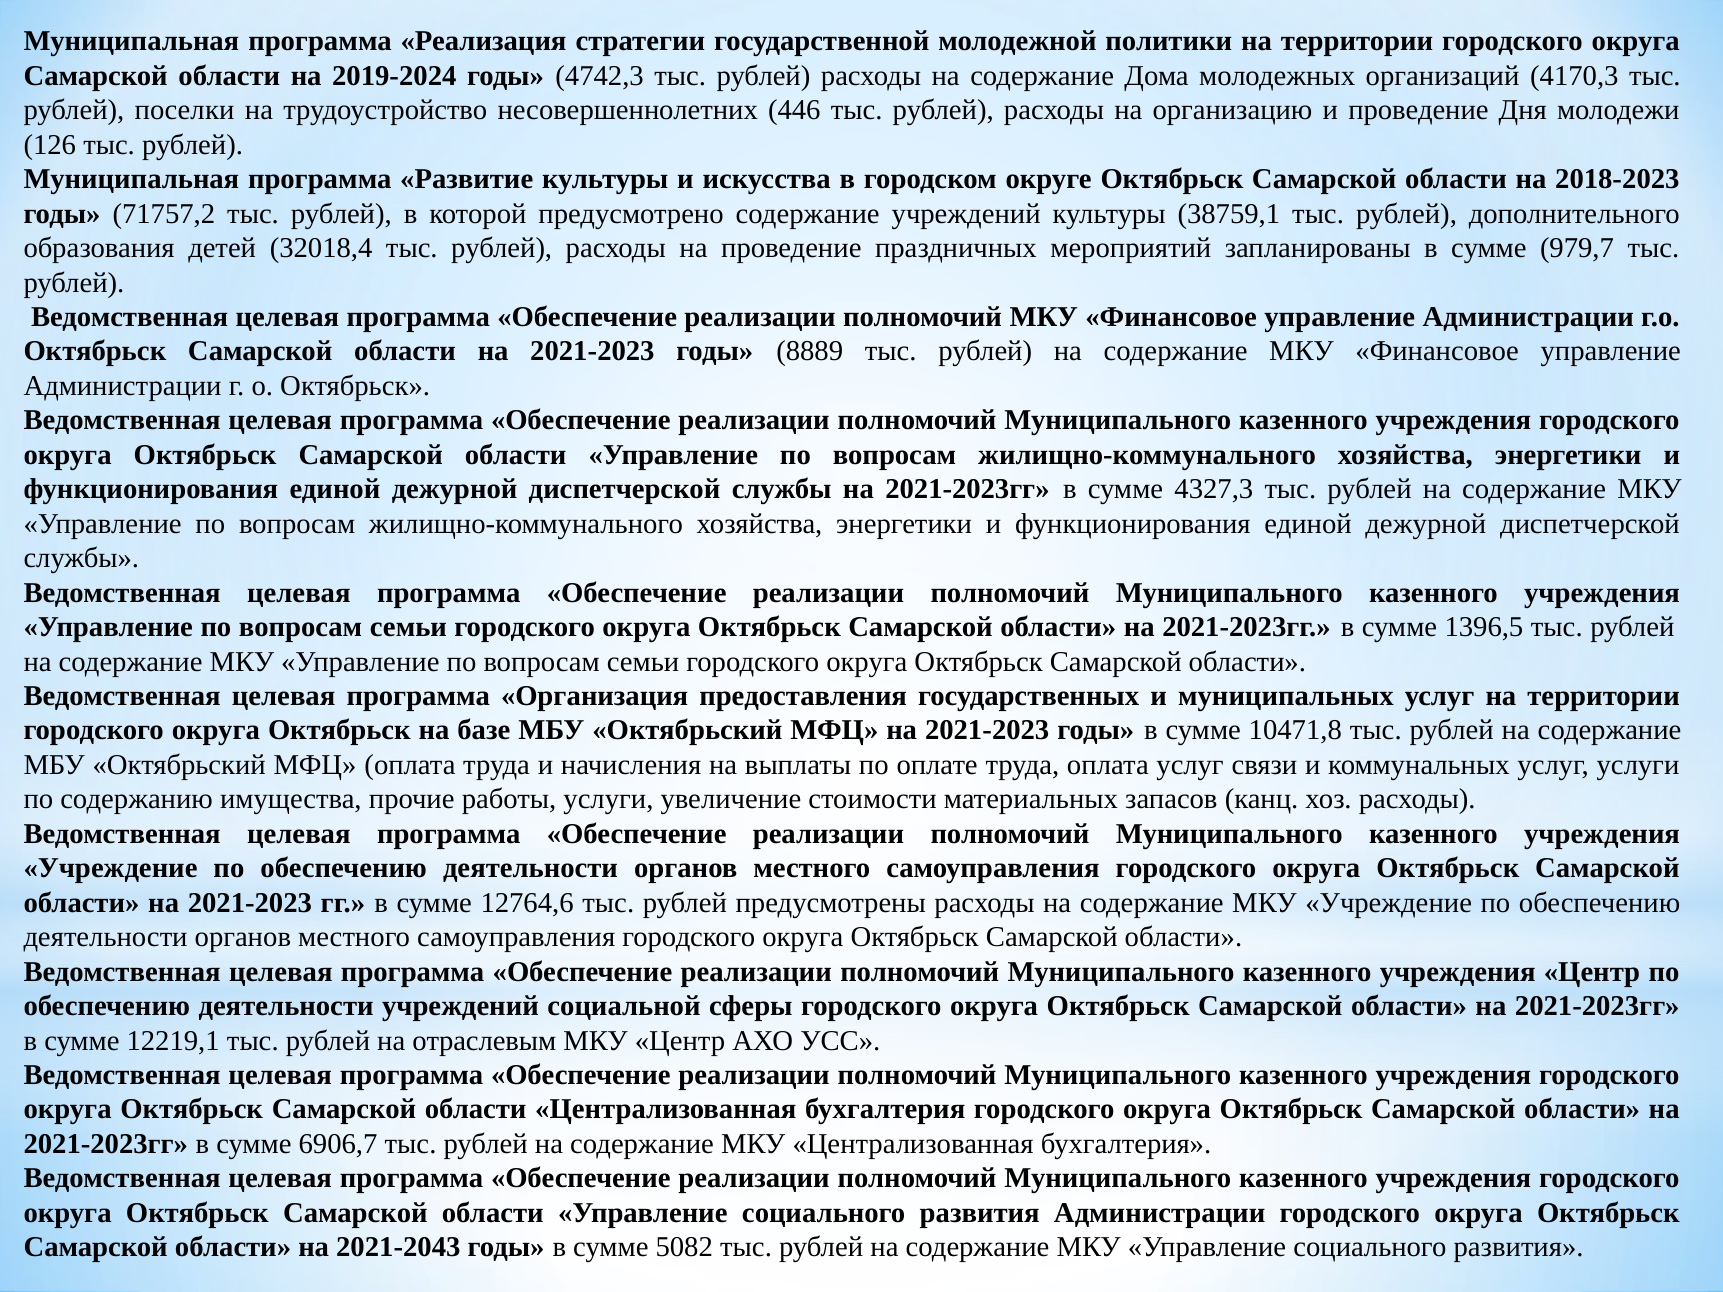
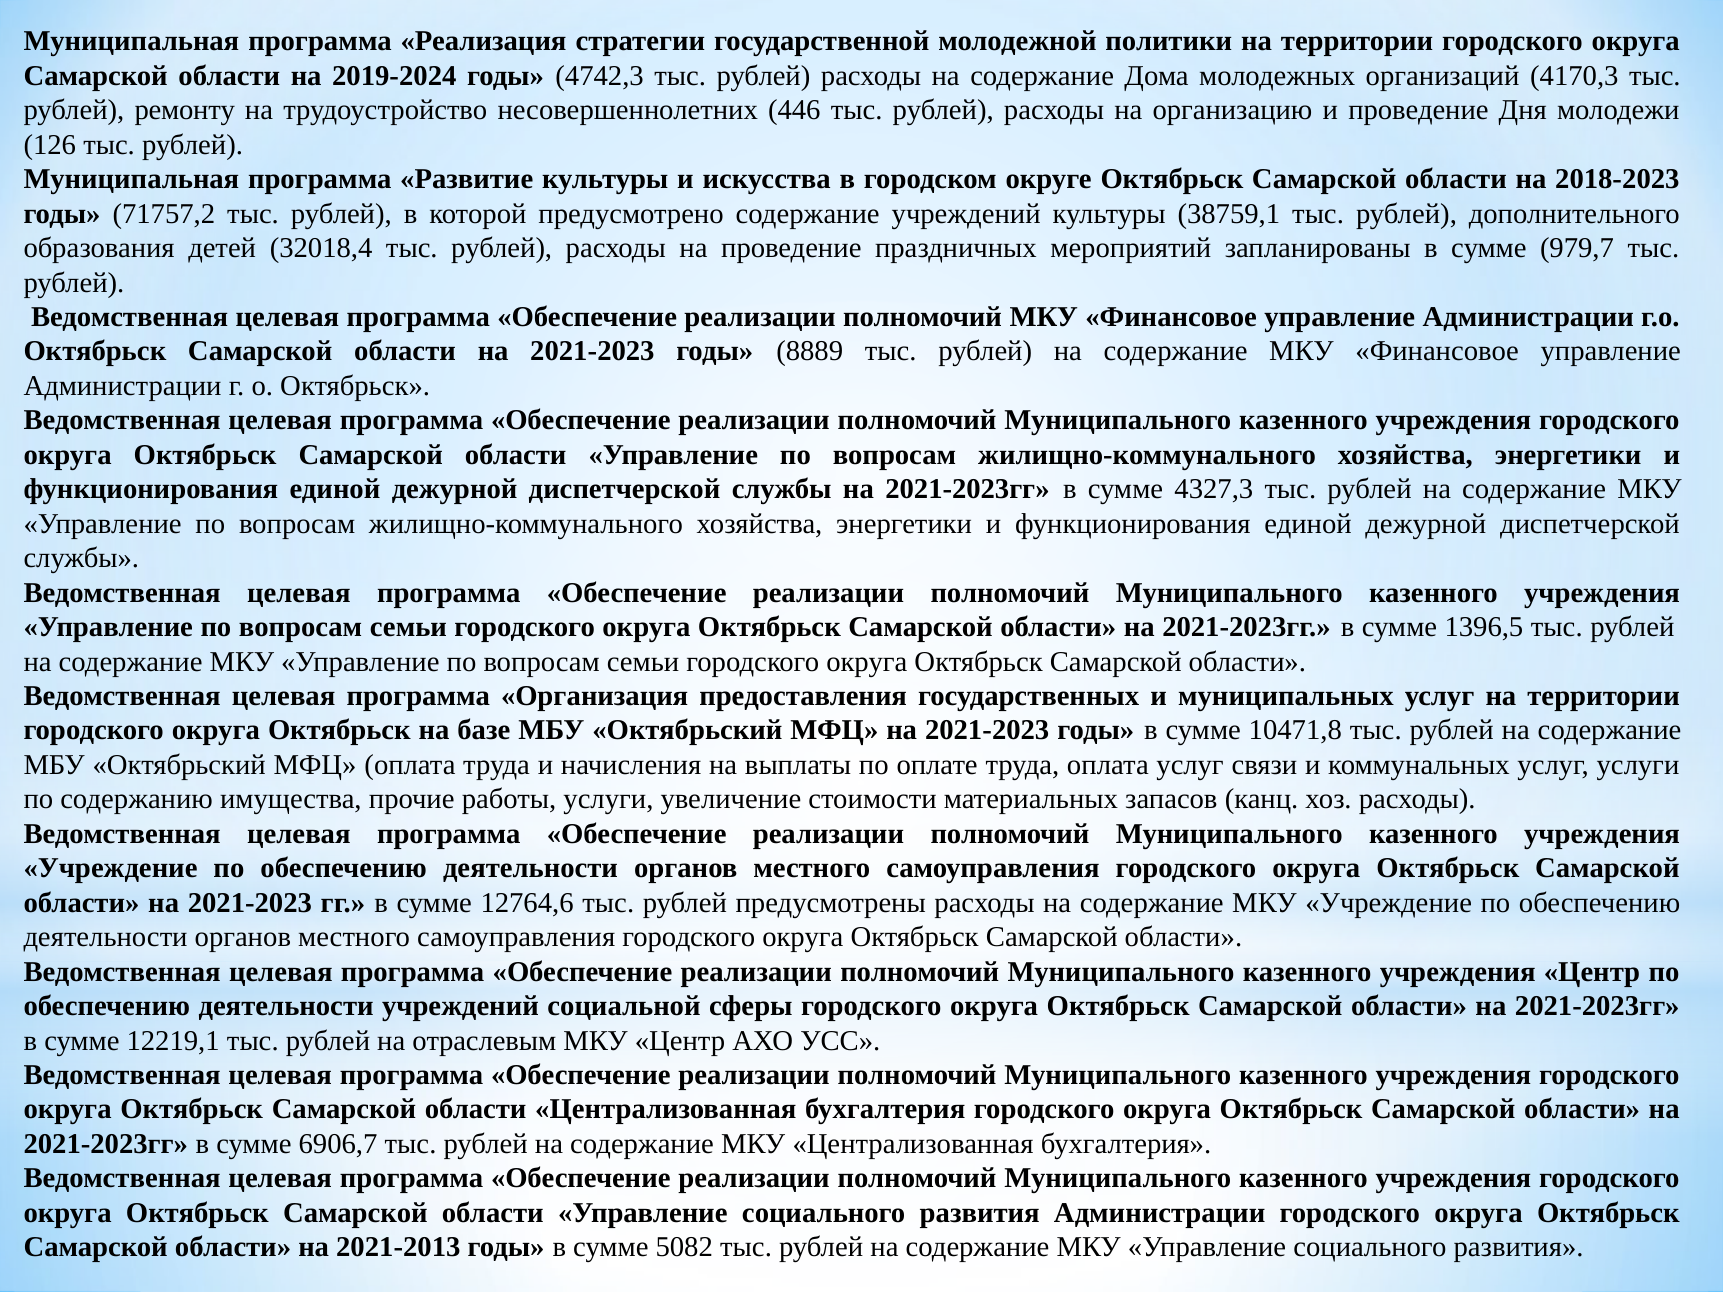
поселки: поселки -> ремонту (185, 110)
2021-2043: 2021-2043 -> 2021-2013 (398, 1248)
